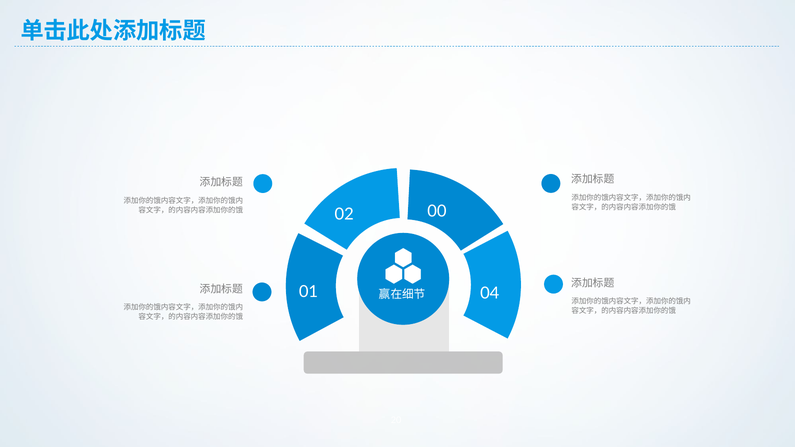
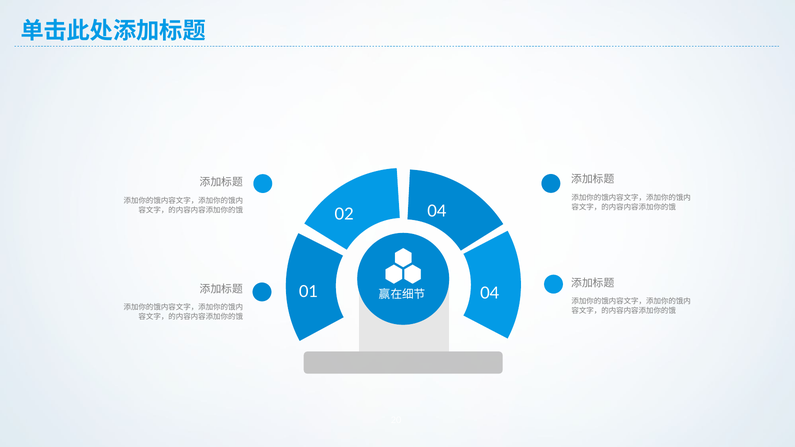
02 00: 00 -> 04 (437, 211)
